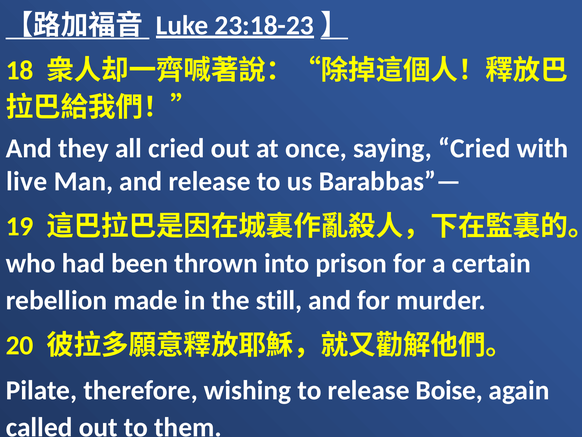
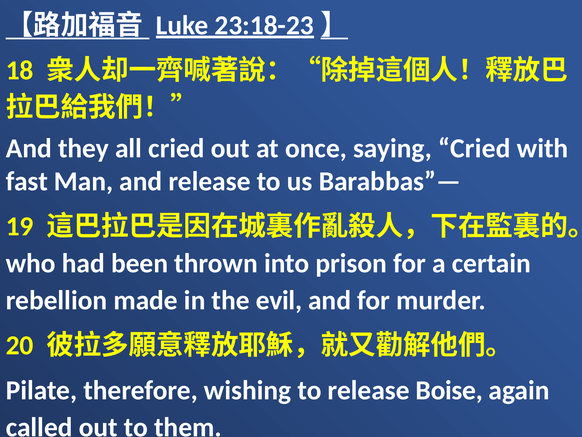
live: live -> fast (27, 181)
still: still -> evil (279, 300)
